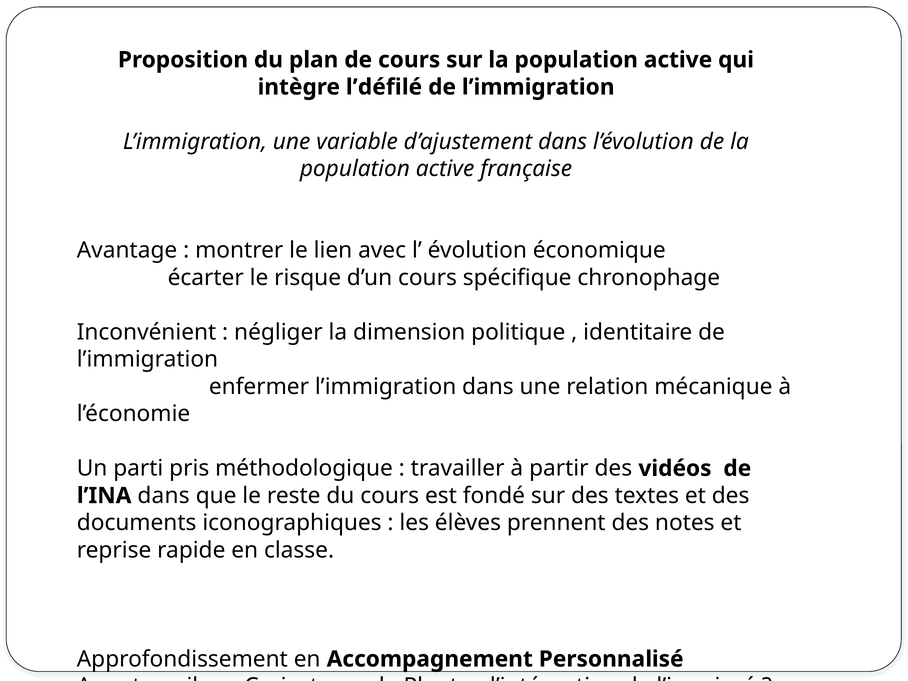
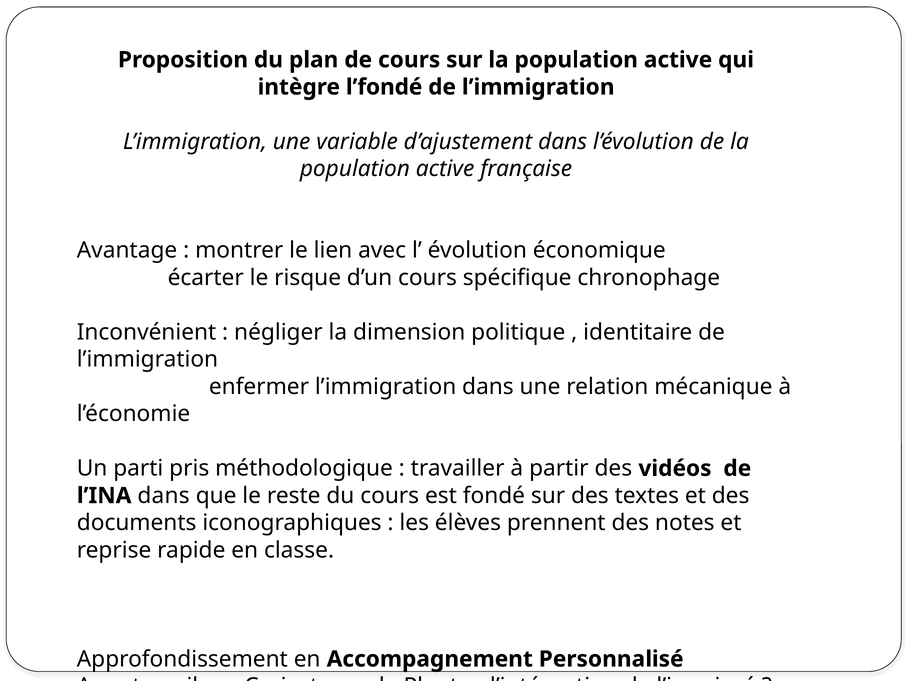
l’défilé: l’défilé -> l’fondé (384, 87)
